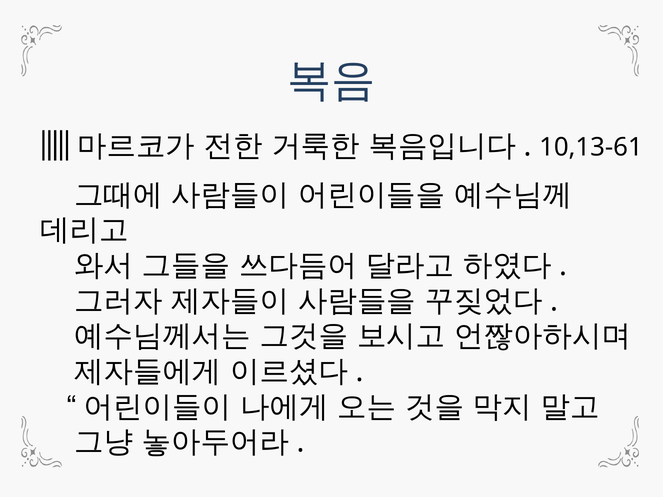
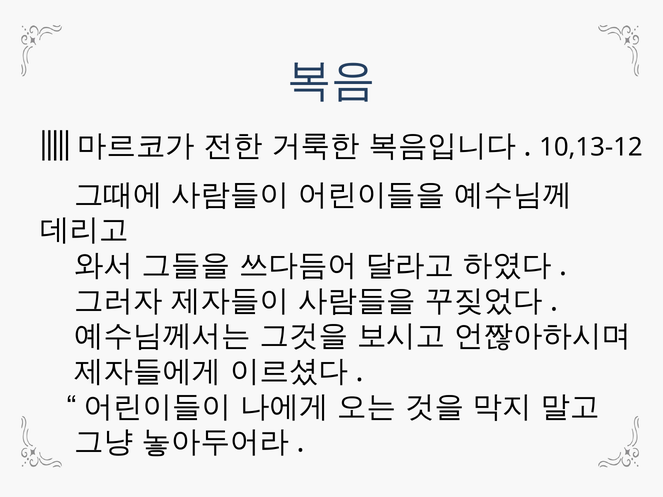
10,13-61: 10,13-61 -> 10,13-12 (591, 147)
